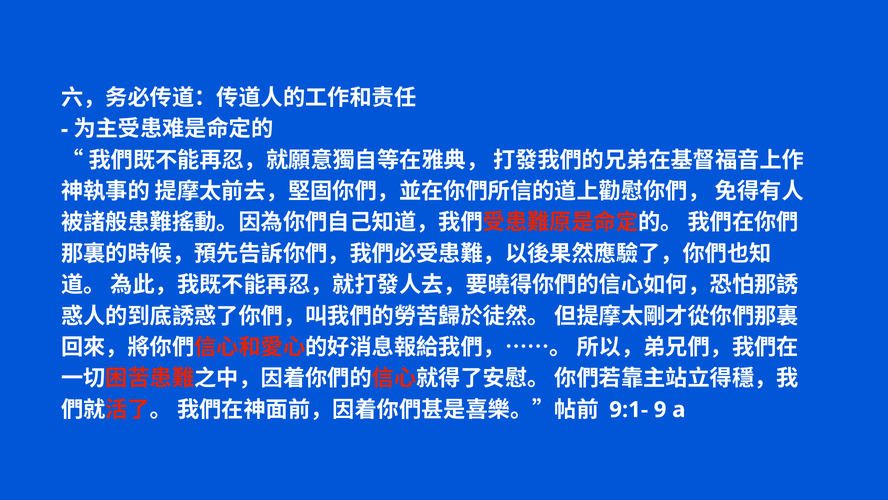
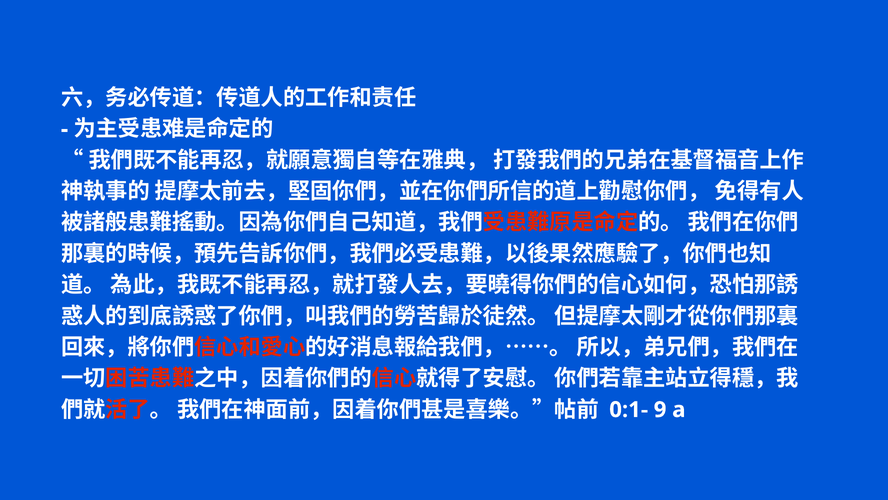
9:1-: 9:1- -> 0:1- (629, 409)
